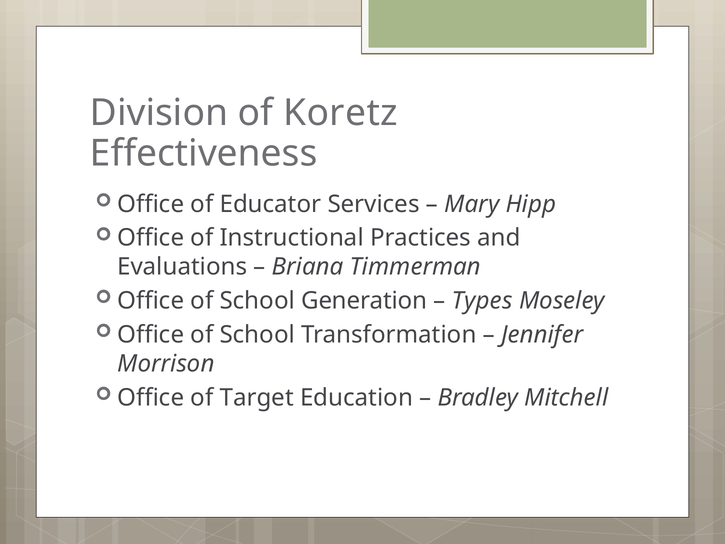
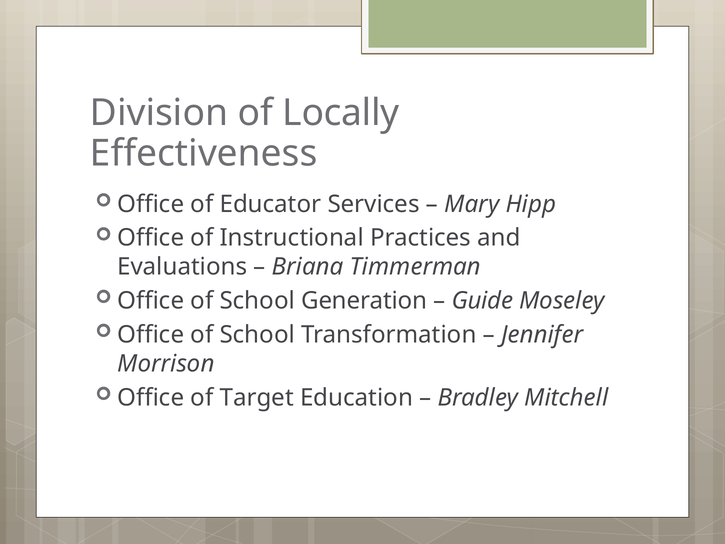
Koretz: Koretz -> Locally (341, 113)
Types: Types -> Guide (482, 301)
